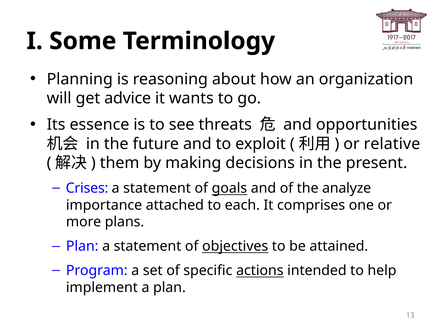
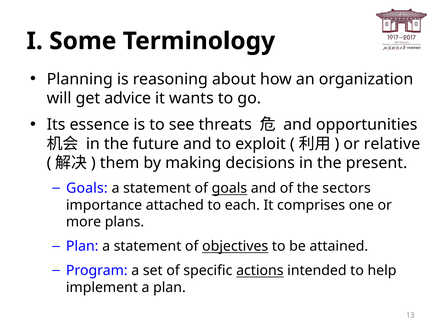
Crises: Crises -> Goals (87, 188)
analyze: analyze -> sectors (347, 188)
